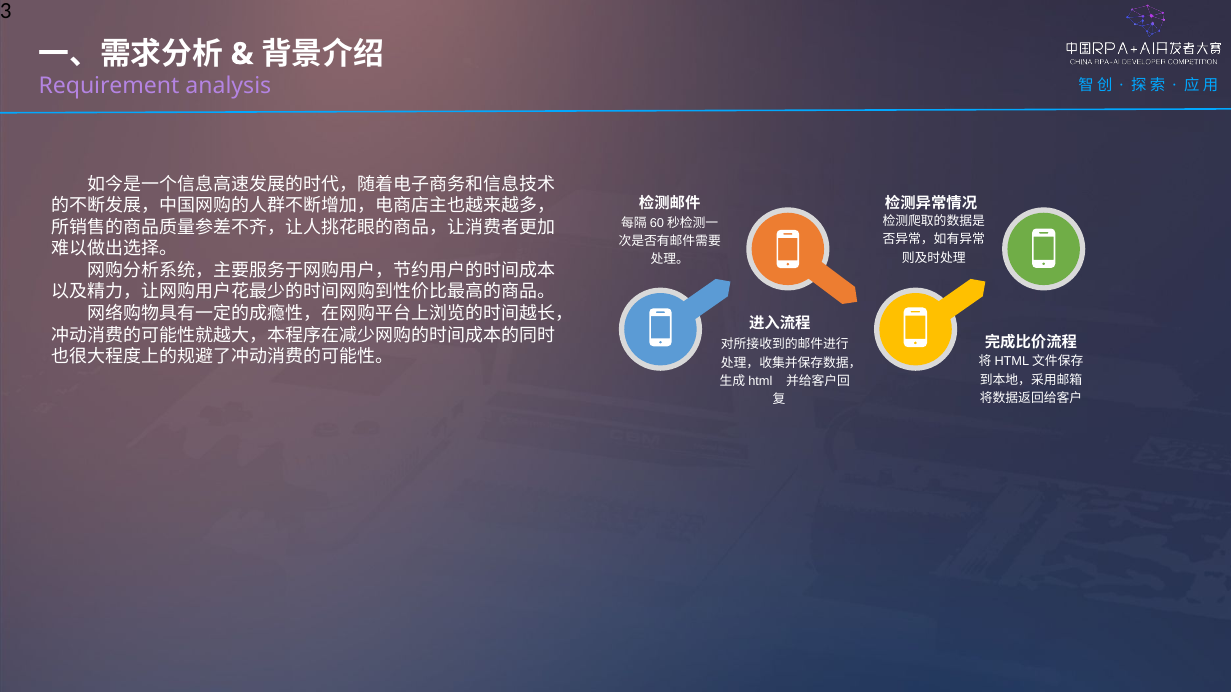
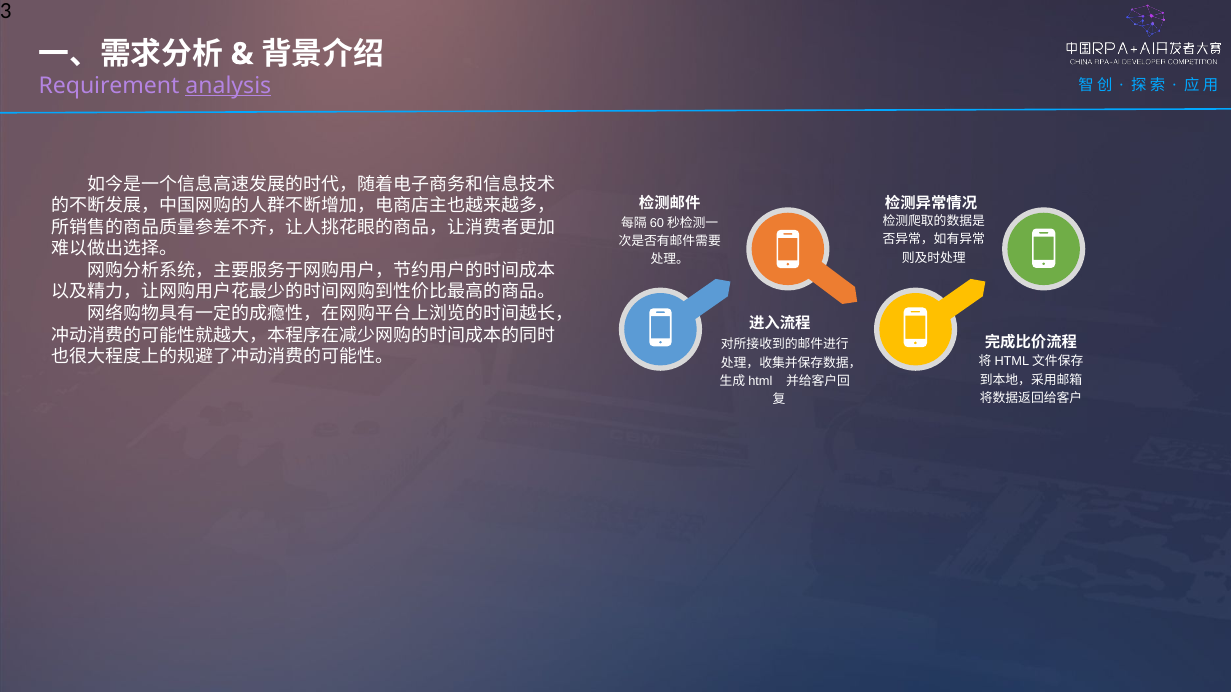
analysis underline: none -> present (228, 86)
